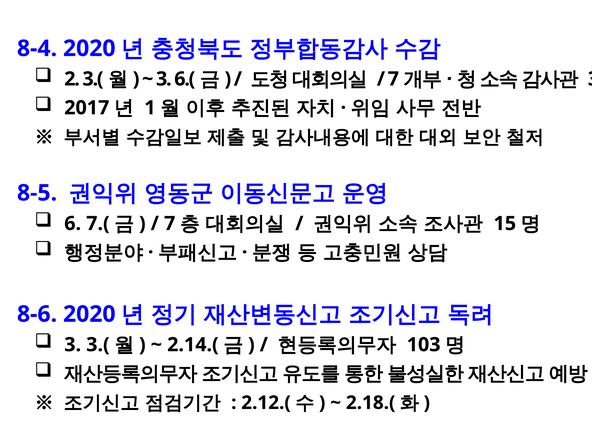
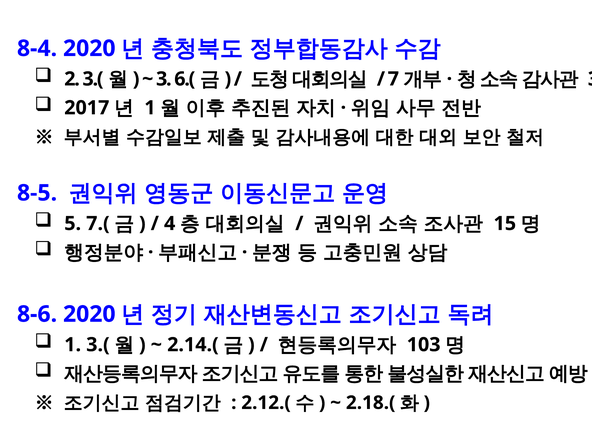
6: 6 -> 5 (73, 224)
7: 7 -> 4 (170, 224)
3: 3 -> 1 (73, 345)
